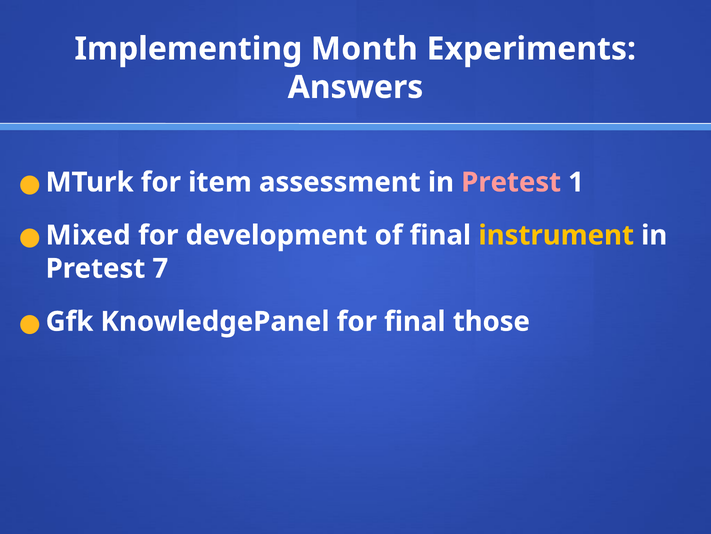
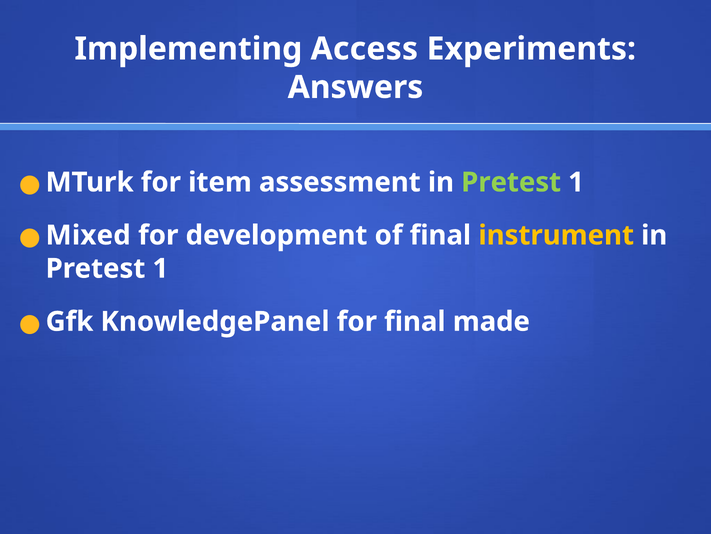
Month: Month -> Access (364, 49)
Pretest colour: pink -> light green (511, 182)
7: 7 -> 1 (160, 268)
those: those -> made (491, 321)
